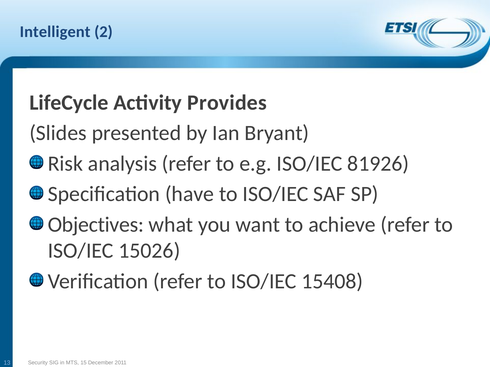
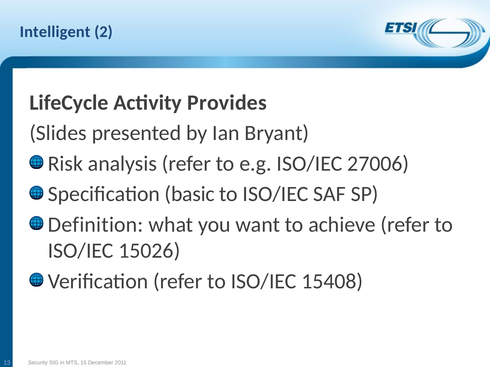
81926: 81926 -> 27006 (378, 164)
have: have -> basic (190, 194)
Objectives: Objectives -> Definition (96, 225)
